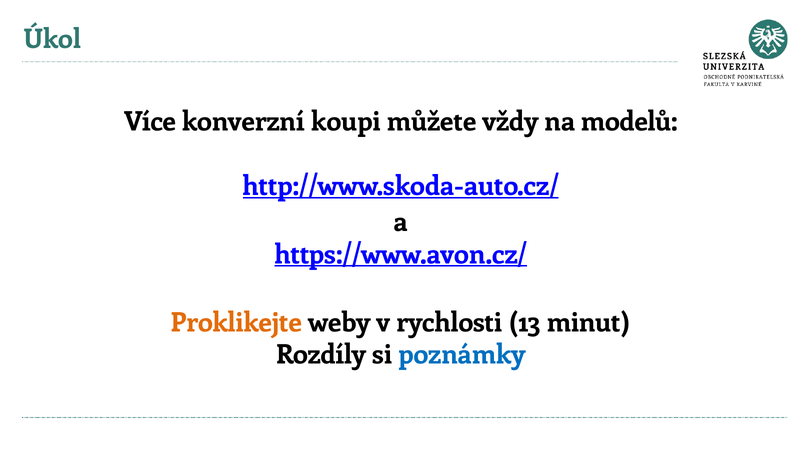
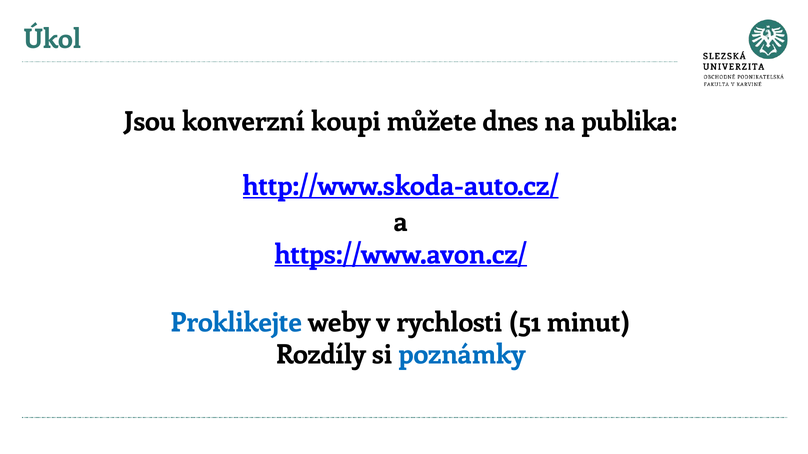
Více: Více -> Jsou (150, 122)
vždy: vždy -> dnes (511, 122)
modelů: modelů -> publika (630, 122)
Proklikejte colour: orange -> blue (236, 323)
13: 13 -> 51 (525, 323)
